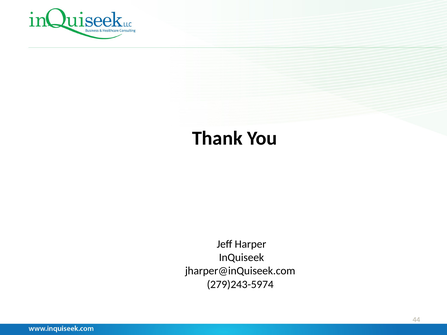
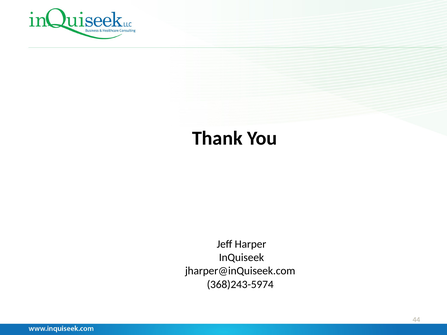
279)243-5974: 279)243-5974 -> 368)243-5974 (240, 285)
